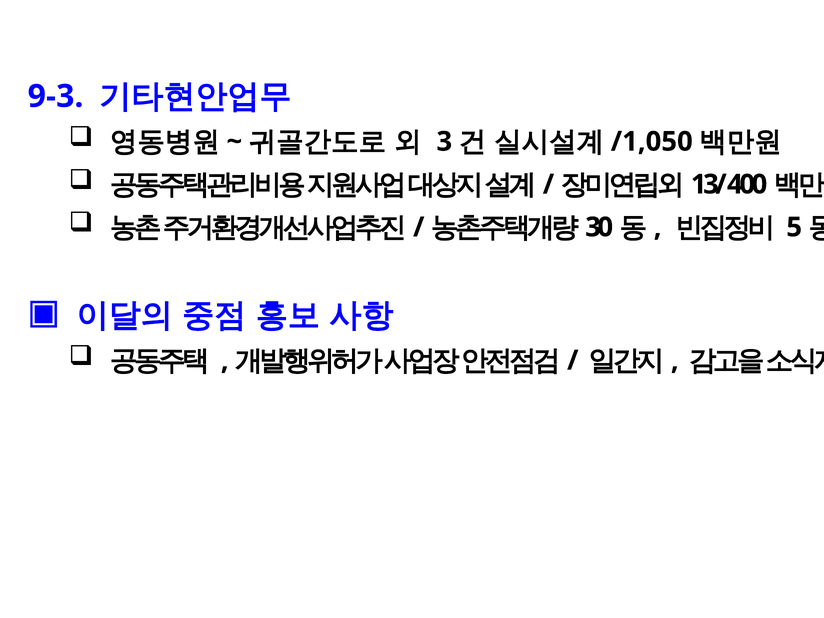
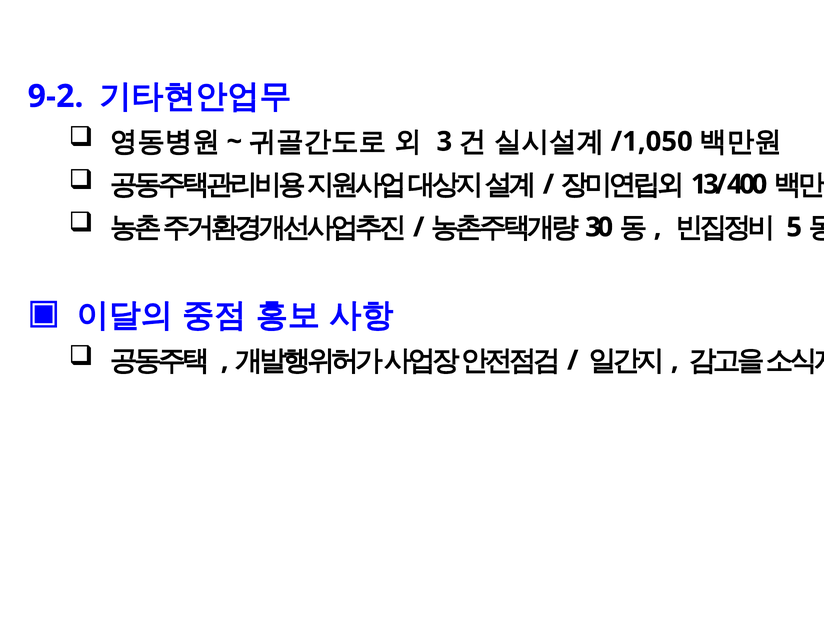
9-3: 9-3 -> 9-2 (56, 96)
